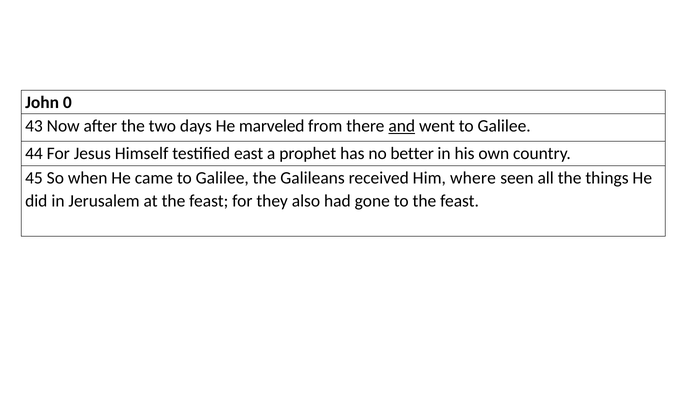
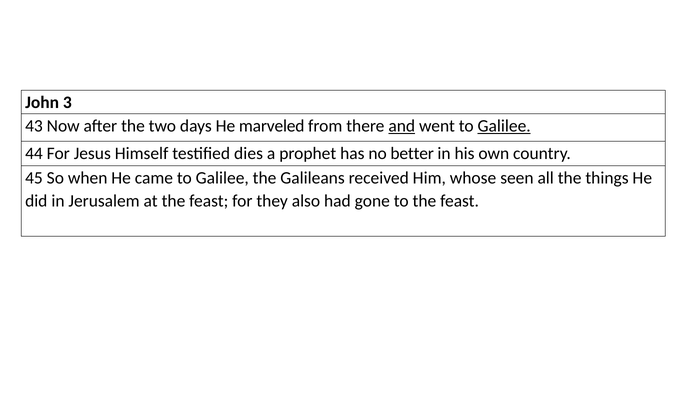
0: 0 -> 3 (67, 103)
Galilee underline: none -> present (504, 126)
east: east -> dies (248, 153)
where: where -> whose (473, 178)
